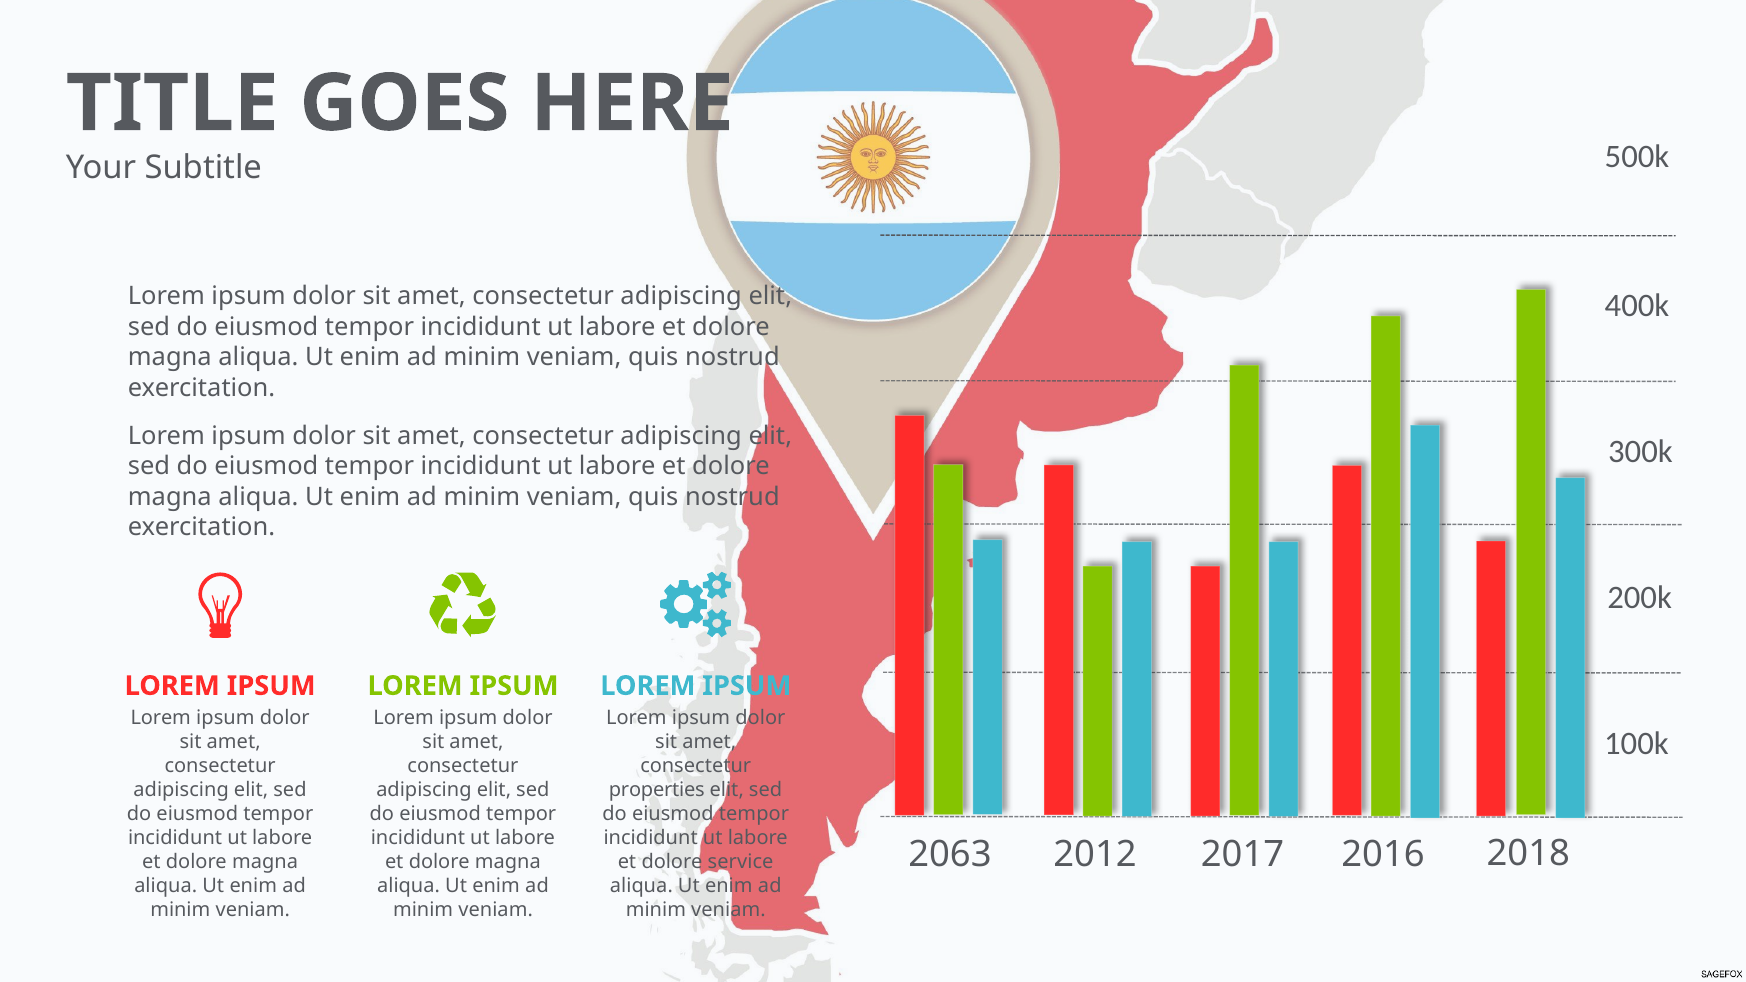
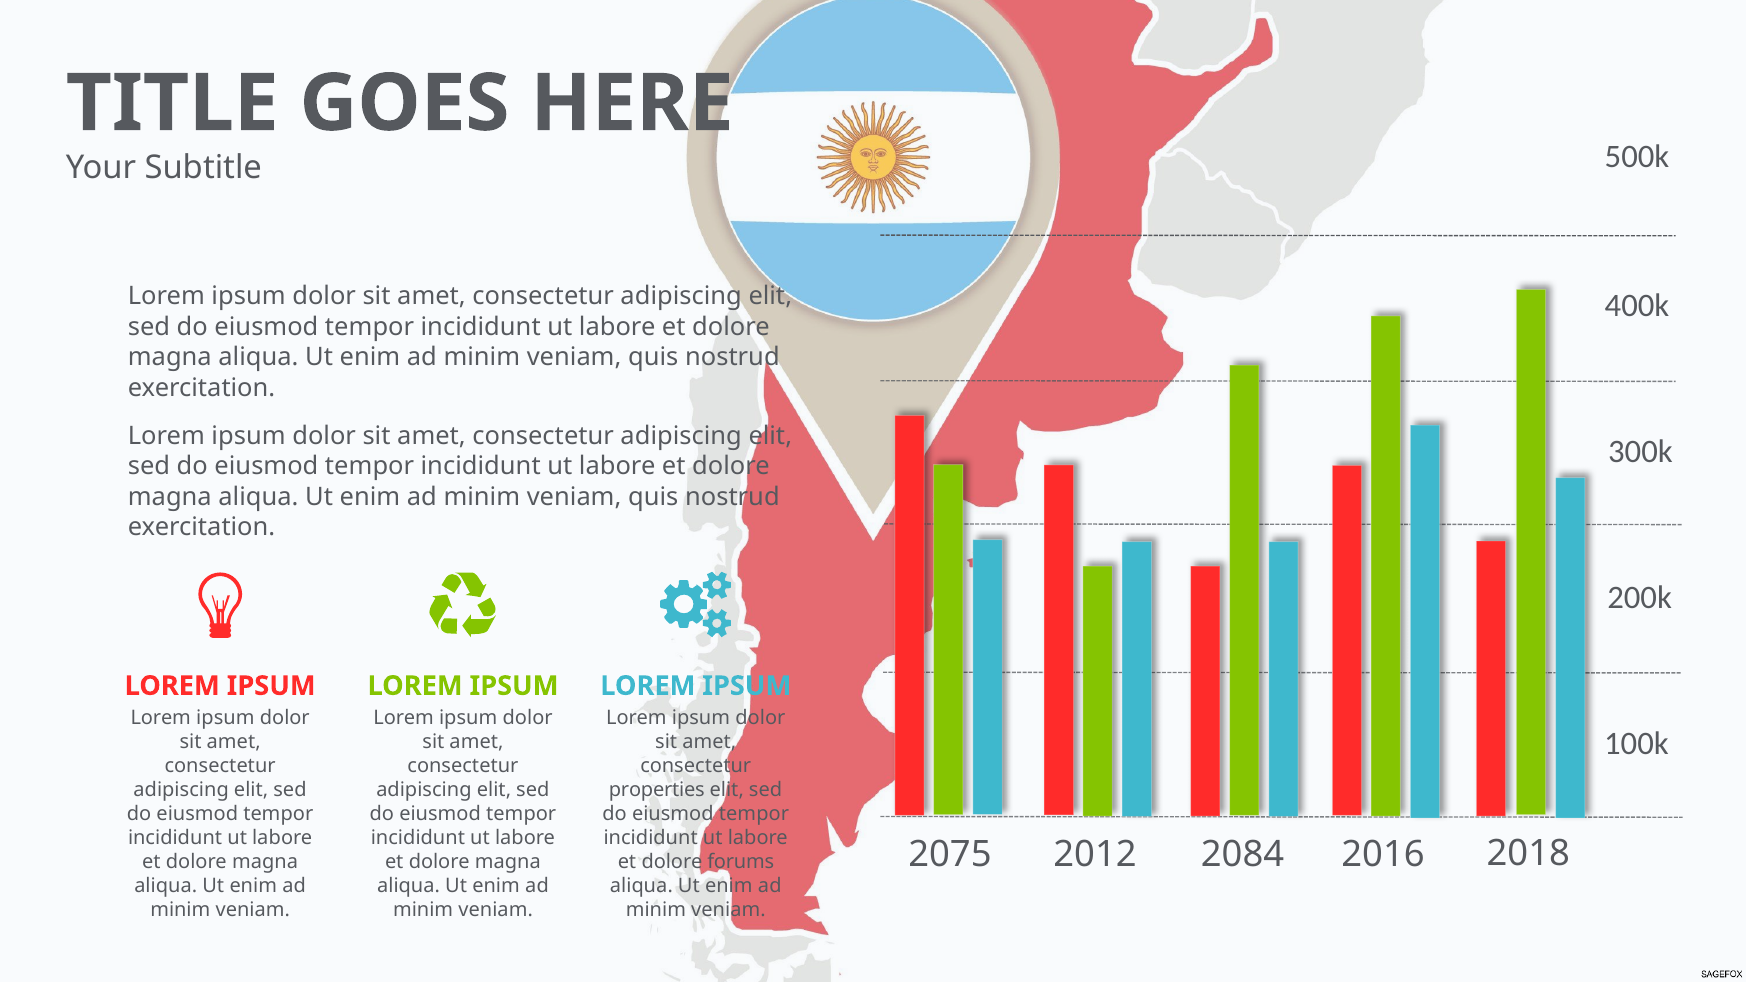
2063: 2063 -> 2075 (950, 854)
2017: 2017 -> 2084 (1243, 854)
service: service -> forums (741, 862)
